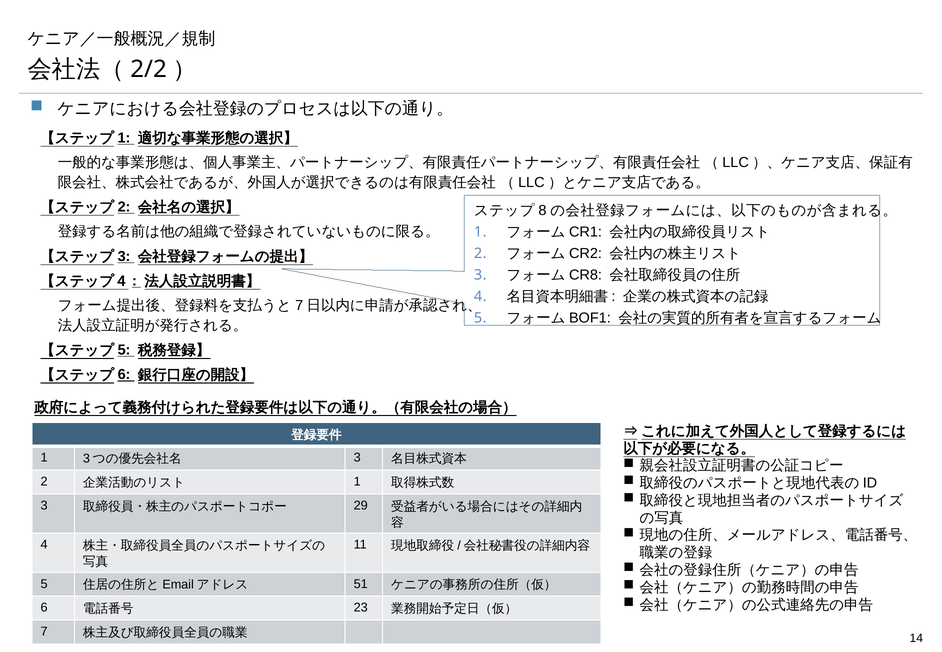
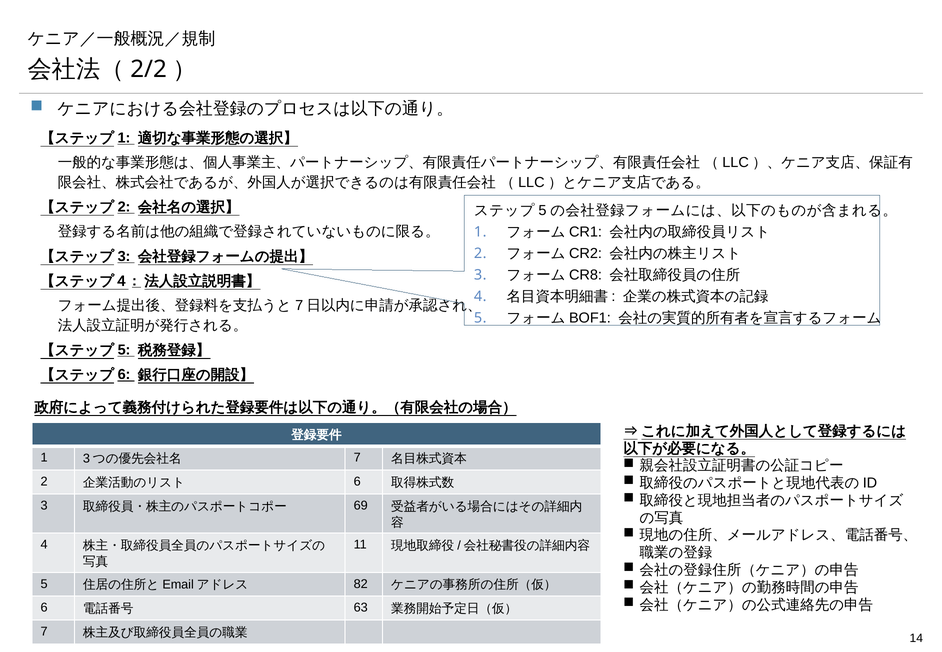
8: 8 -> 5 (542, 210)
3: 3 -> 7 (357, 458)
1: 1 -> 6 (357, 482)
29: 29 -> 69 (361, 506)
51: 51 -> 82 (361, 584)
23: 23 -> 63 (361, 608)
